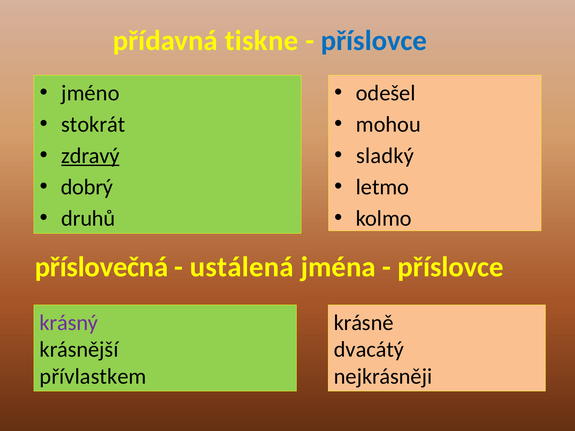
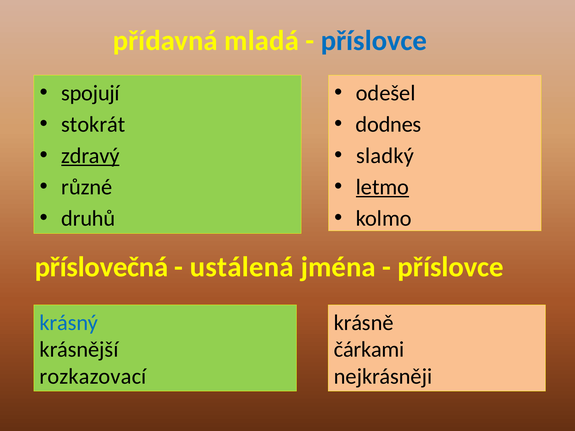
tiskne: tiskne -> mladá (262, 41)
jméno: jméno -> spojují (91, 93)
mohou: mohou -> dodnes (388, 124)
dobrý: dobrý -> různé (87, 187)
letmo underline: none -> present (382, 187)
krásný colour: purple -> blue (69, 323)
dvacátý: dvacátý -> čárkami (369, 350)
přívlastkem: přívlastkem -> rozkazovací (93, 377)
